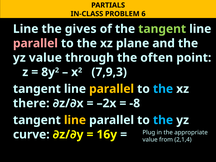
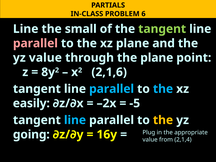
gives: gives -> small (81, 29)
the often: often -> plane (157, 58)
7,9,3: 7,9,3 -> 2,1,6 (109, 72)
parallel colour: yellow -> light blue (112, 89)
there: there -> easily (31, 103)
-8: -8 -> -5 (135, 103)
line colour: yellow -> light blue (75, 120)
the colour: light blue -> yellow (163, 120)
curve: curve -> going (31, 134)
